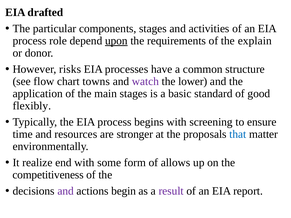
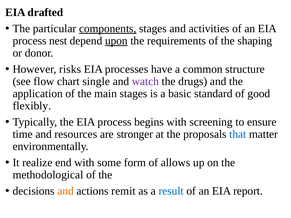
components underline: none -> present (108, 29)
role: role -> nest (58, 41)
explain: explain -> shaping (255, 41)
towns: towns -> single (96, 81)
lower: lower -> drugs (193, 81)
competitiveness: competitiveness -> methodological (48, 175)
and colour: purple -> orange (66, 191)
begin: begin -> remit (123, 191)
result colour: purple -> blue (171, 191)
